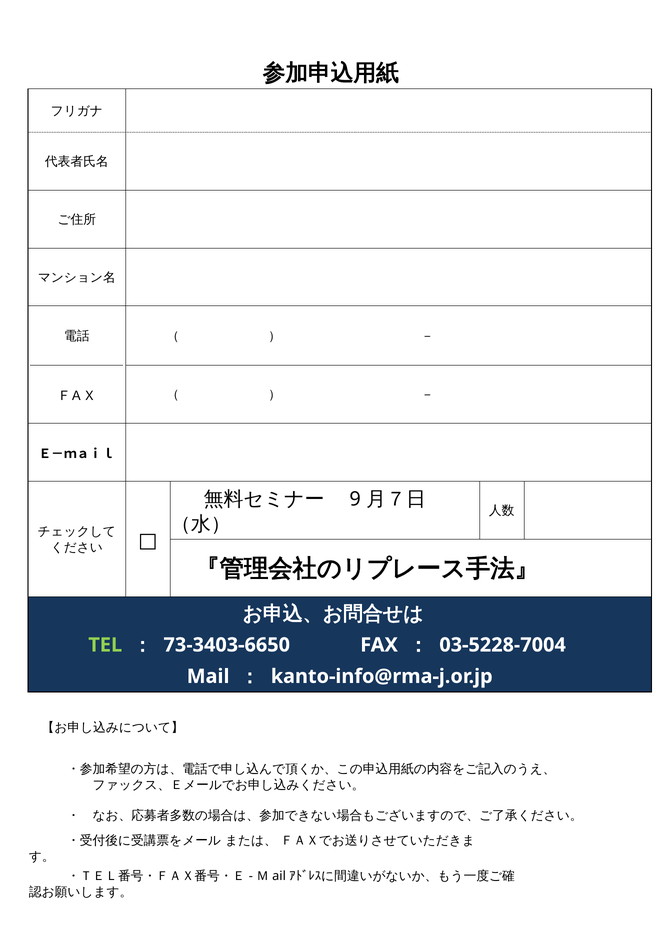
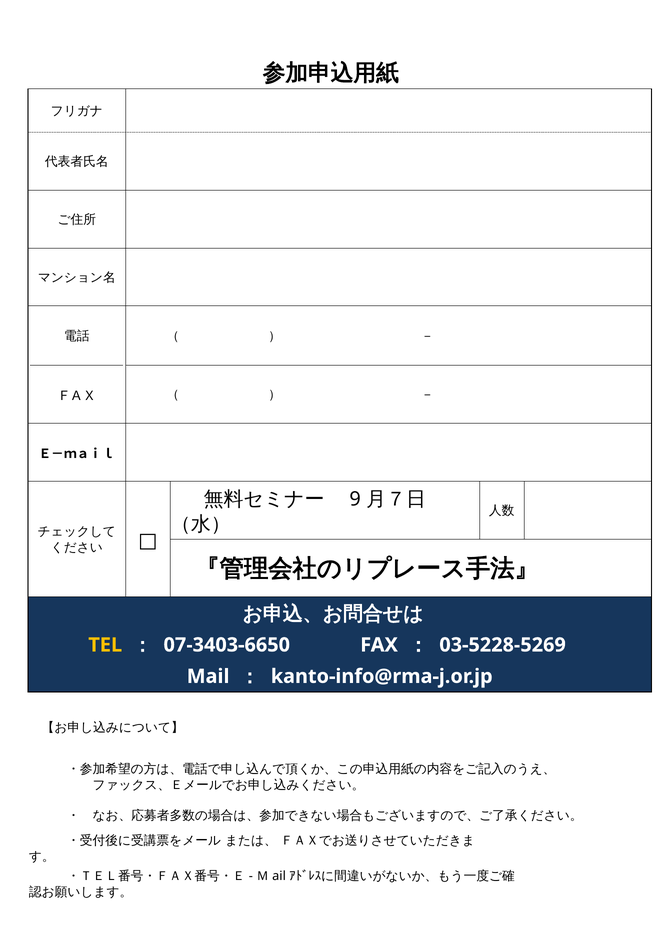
TEL colour: light green -> yellow (105, 645)
73-3403-6650: 73-3403-6650 -> 07-3403-6650 (227, 645)
03-5228-7004: 03-5228-7004 -> 03-5228-5269 (503, 645)
